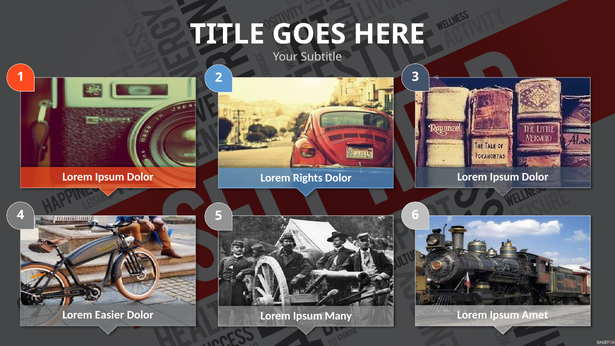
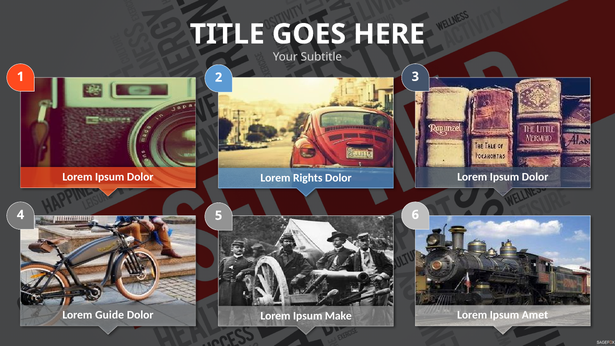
Easier: Easier -> Guide (110, 315)
Many: Many -> Make (338, 316)
